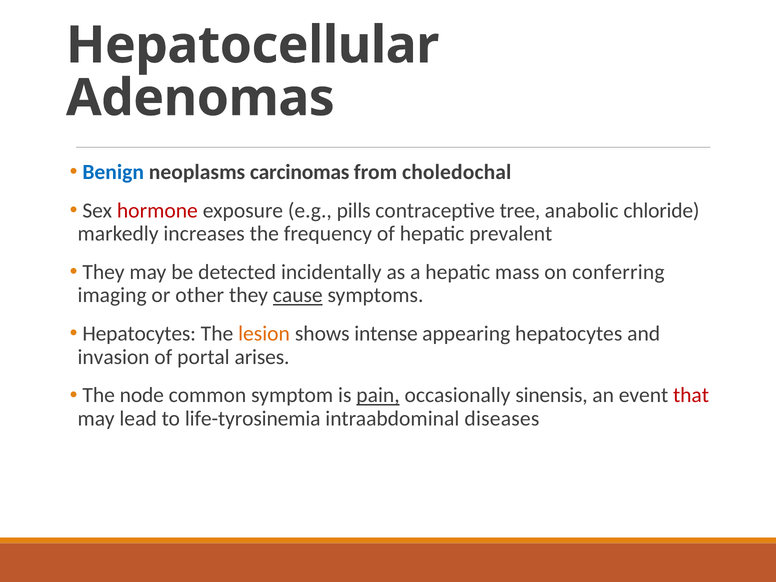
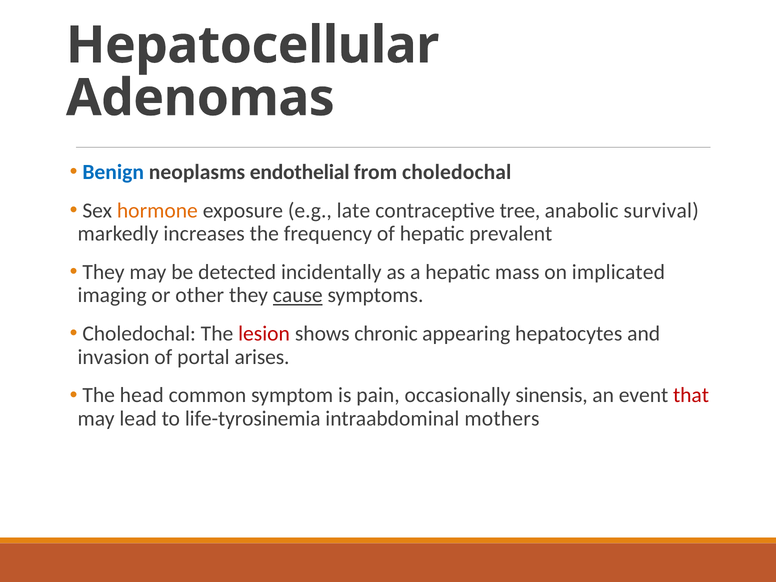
carcinomas: carcinomas -> endothelial (300, 172)
hormone colour: red -> orange (157, 210)
pills: pills -> late (353, 210)
chloride: chloride -> survival (661, 210)
conferring: conferring -> implicated (618, 272)
Hepatocytes: Hepatocytes -> Choledochal (139, 334)
lesion colour: orange -> red (264, 334)
intense: intense -> chronic (386, 334)
node: node -> head (142, 395)
pain underline: present -> none (378, 395)
diseases: diseases -> mothers (502, 419)
